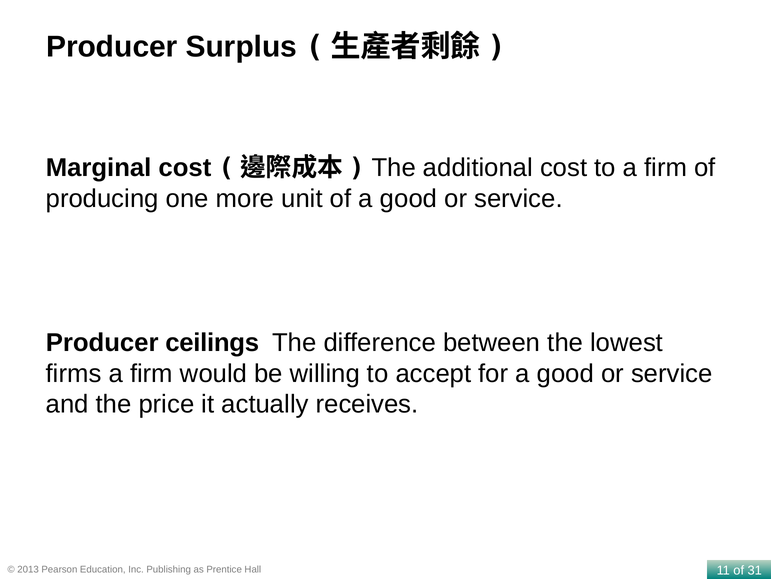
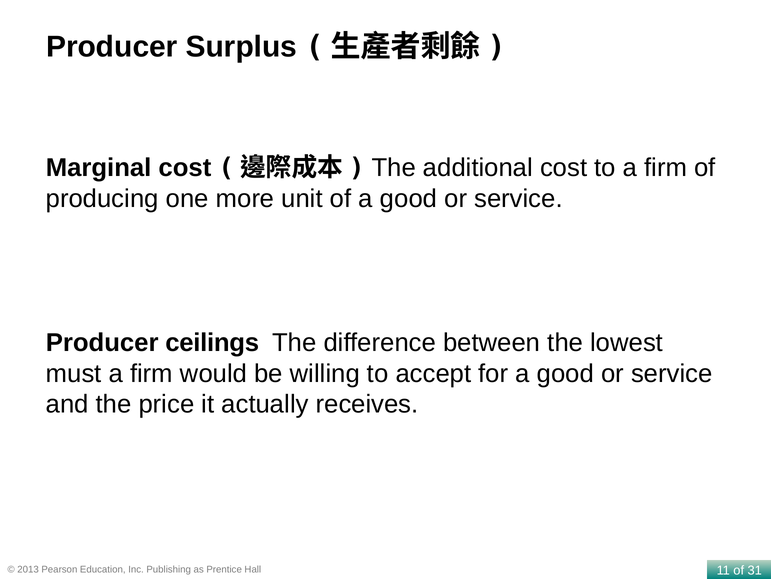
firms: firms -> must (74, 373)
